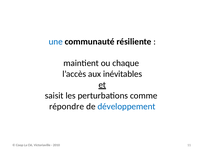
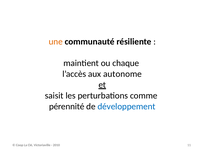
une colour: blue -> orange (56, 42)
inévitables: inévitables -> autonome (122, 74)
répondre: répondre -> pérennité (67, 107)
